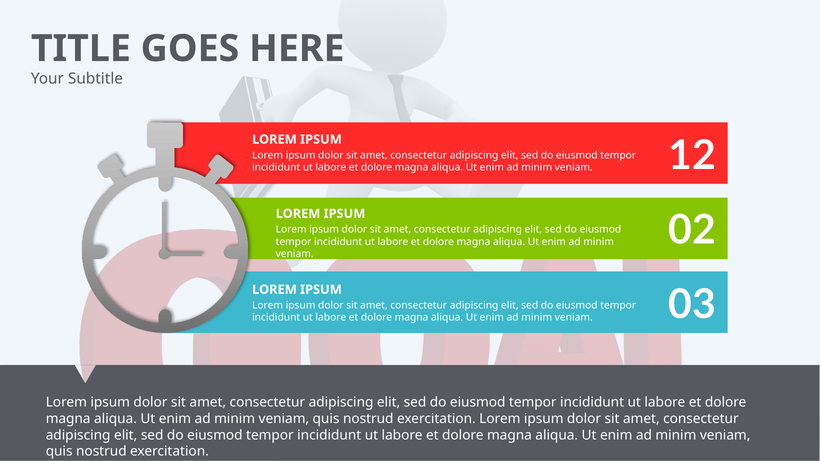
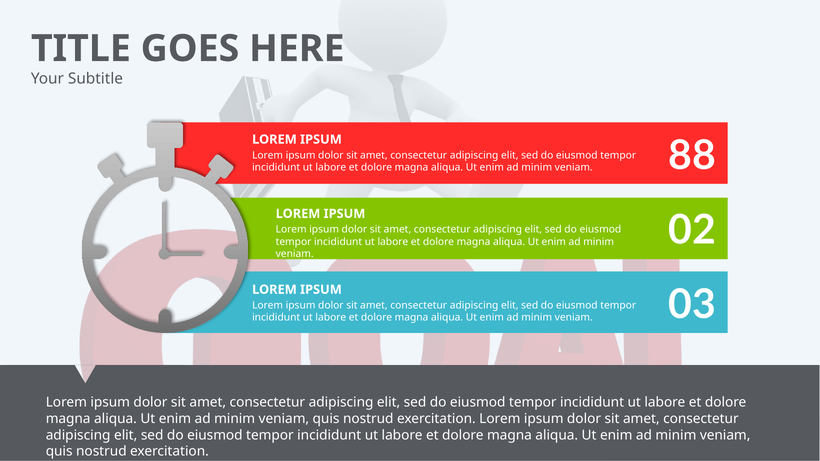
12: 12 -> 88 (692, 156)
